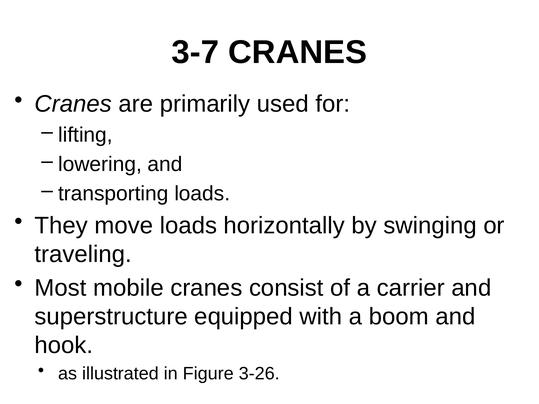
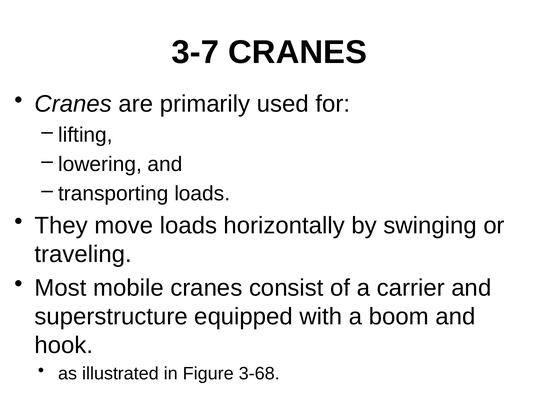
3-26: 3-26 -> 3-68 (259, 374)
